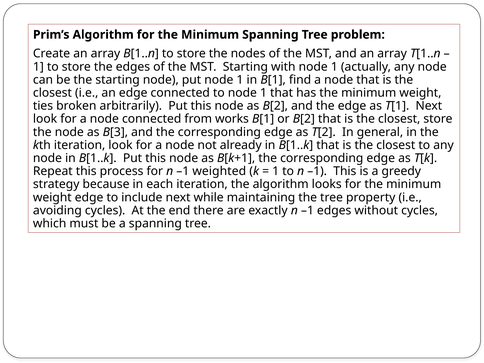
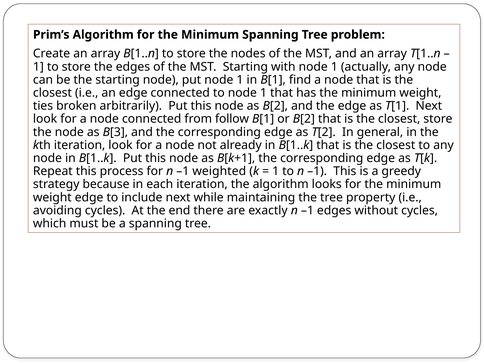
works: works -> follow (232, 119)
